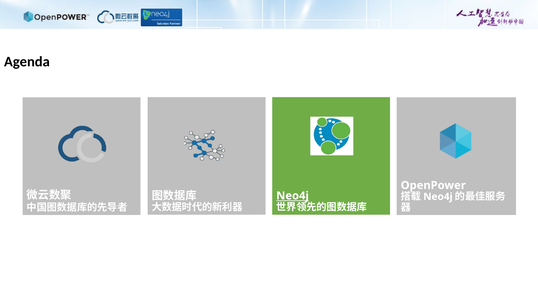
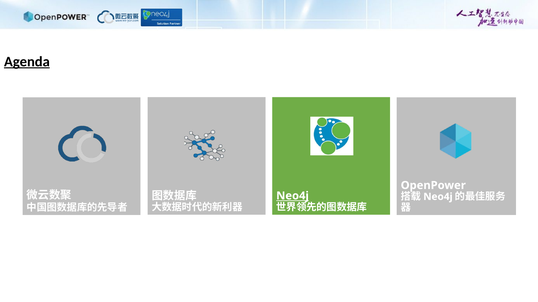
Agenda underline: none -> present (27, 62)
